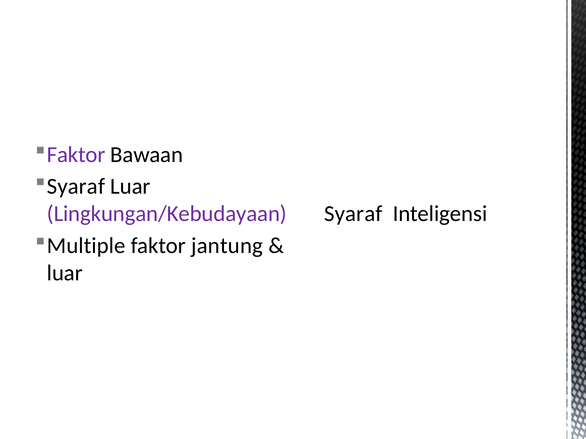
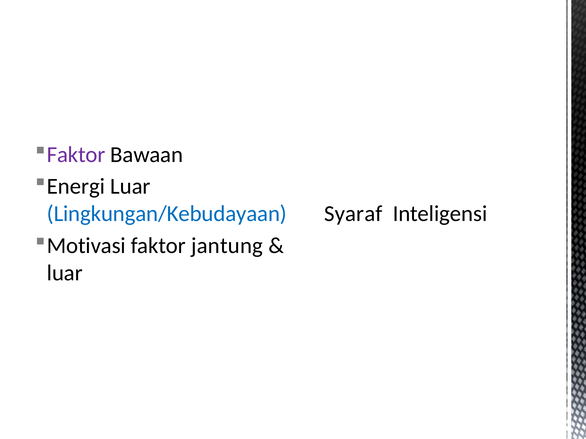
Syaraf: Syaraf -> Energi (76, 187)
Lingkungan/Kebudayaan colour: purple -> blue (167, 214)
Multiple: Multiple -> Motivasi (86, 246)
